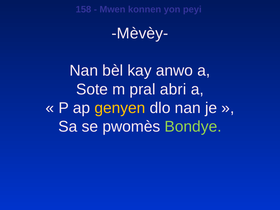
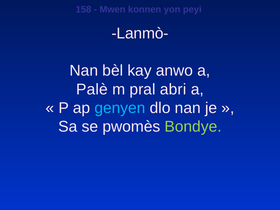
Mèvèy-: Mèvèy- -> Lanmò- (140, 33)
Sote: Sote -> Palè (92, 89)
genyen colour: yellow -> light blue (120, 108)
